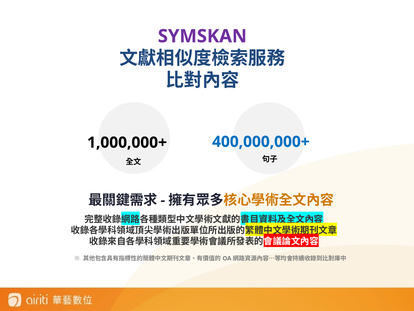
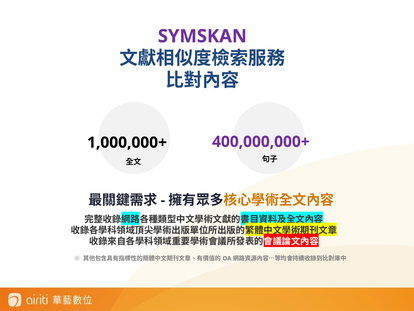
400,000,000+ colour: blue -> purple (261, 142)
